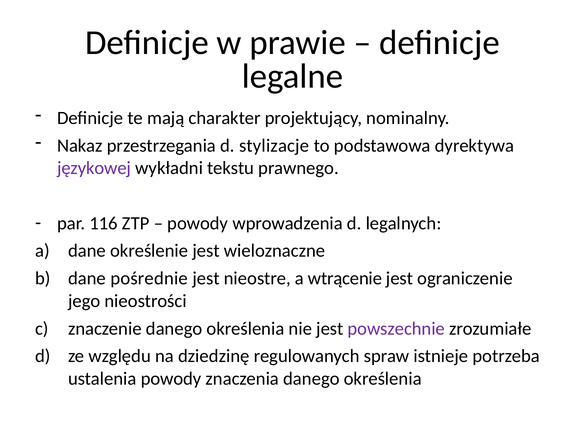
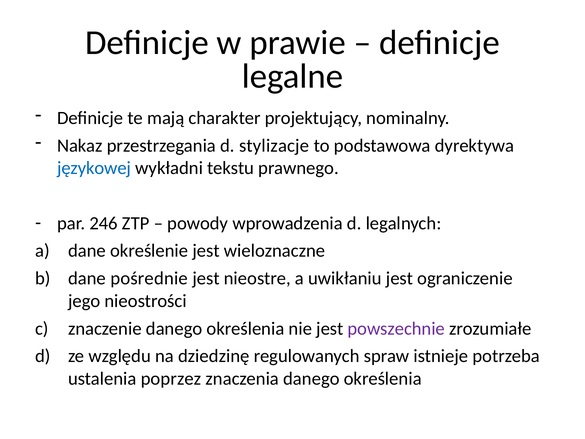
językowej colour: purple -> blue (94, 168)
116: 116 -> 246 (104, 223)
wtrącenie: wtrącenie -> uwikłaniu (345, 278)
ustalenia powody: powody -> poprzez (171, 378)
